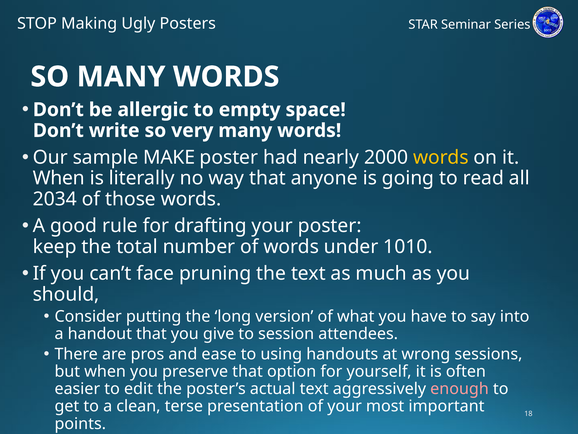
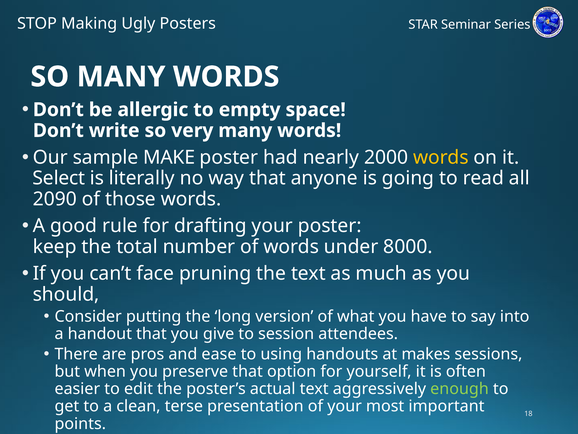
When: When -> Select (59, 178)
2034: 2034 -> 2090 (55, 199)
1010: 1010 -> 8000 (408, 246)
wrong: wrong -> makes (426, 354)
enough colour: pink -> light green (460, 389)
